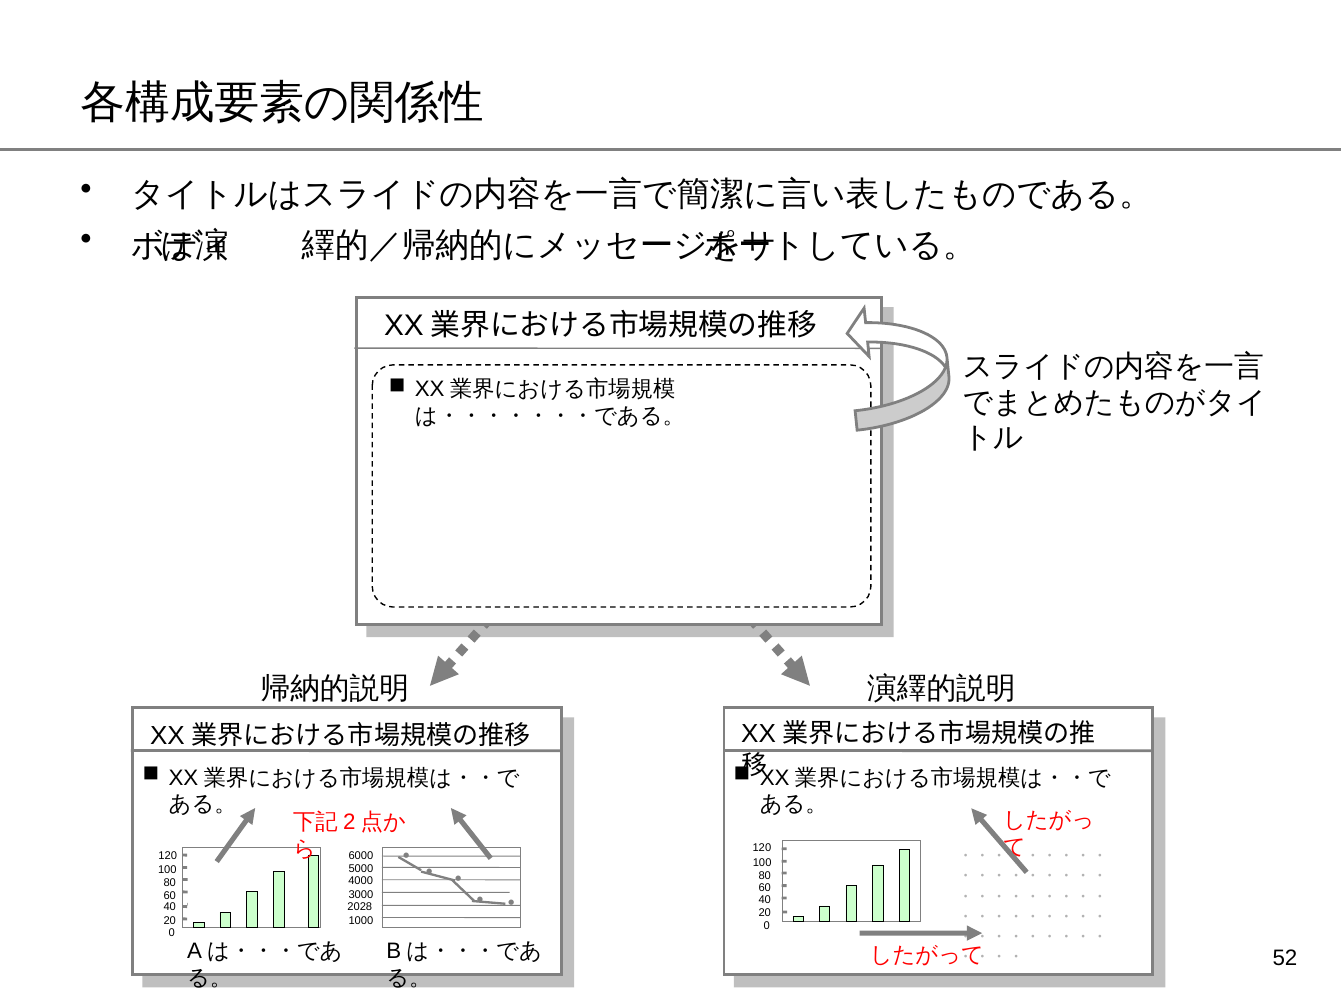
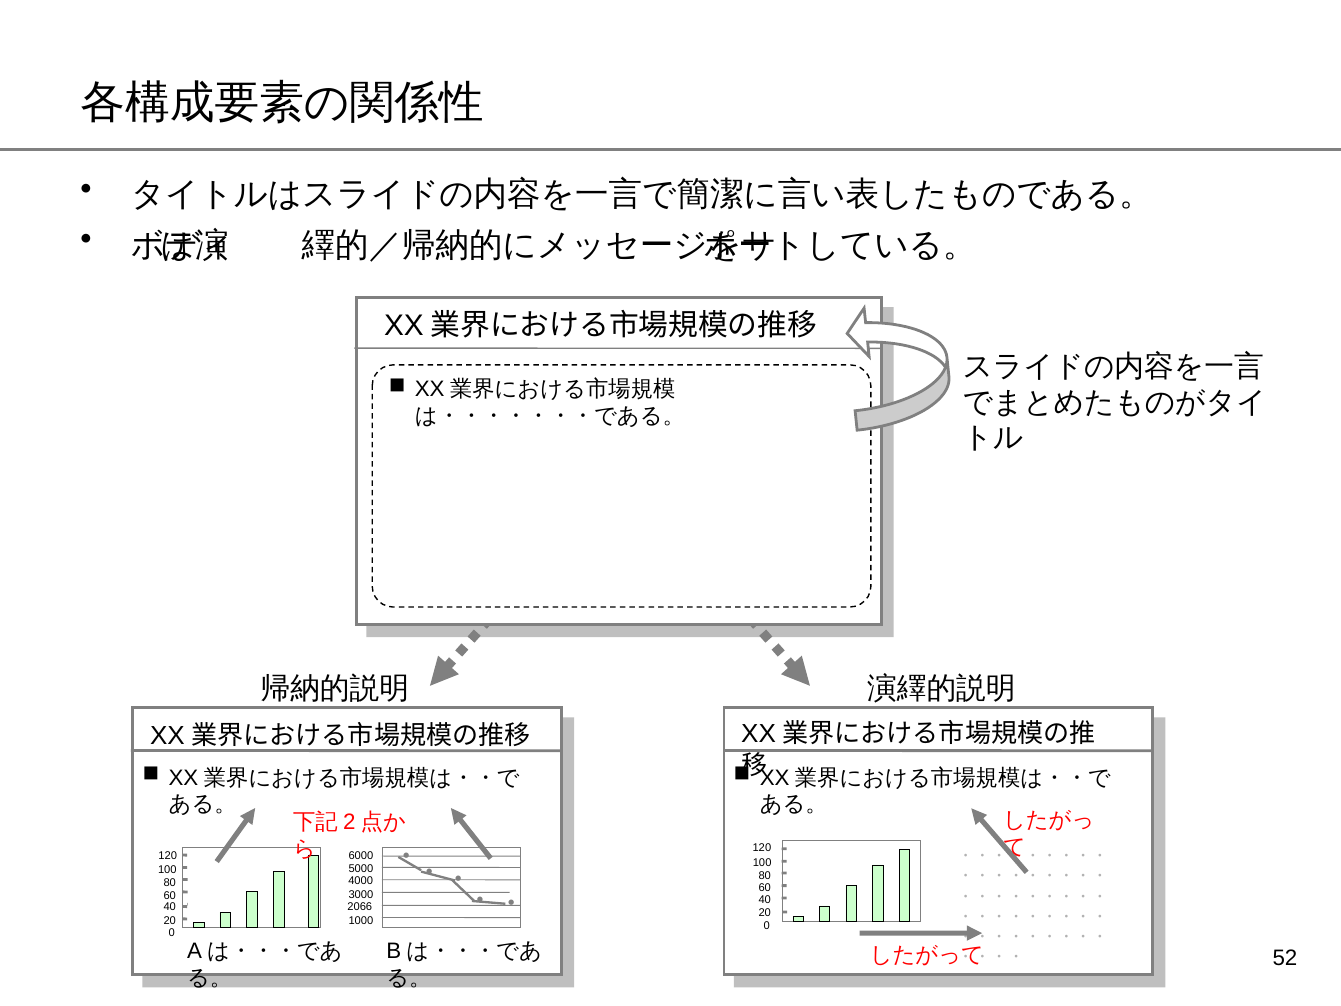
2028: 2028 -> 2066 (360, 907)
